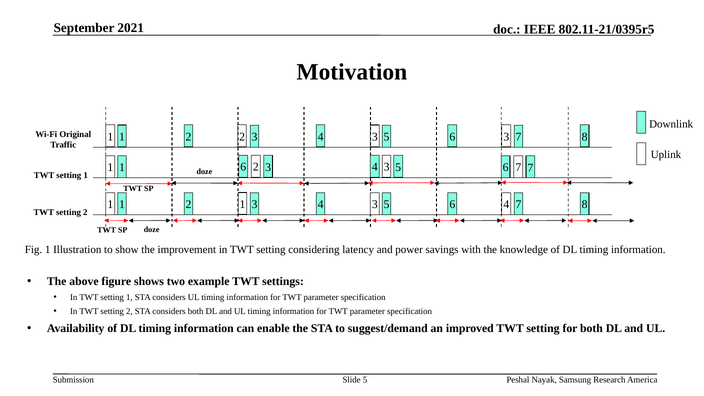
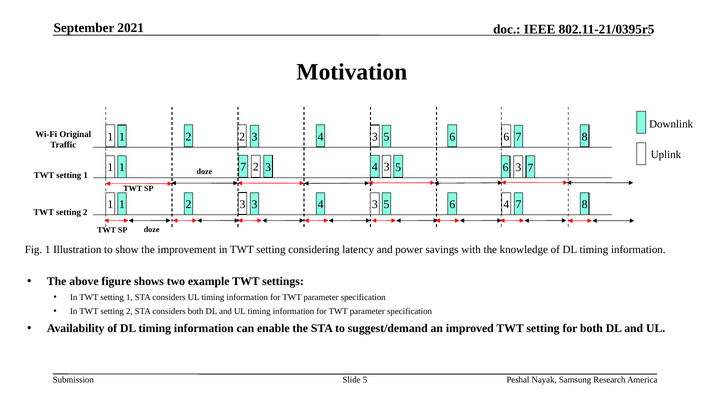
3 3: 3 -> 6 (506, 137)
2 3 7: 7 -> 3 (518, 168)
1 6: 6 -> 7 (243, 167)
1 1: 1 -> 3 (243, 204)
